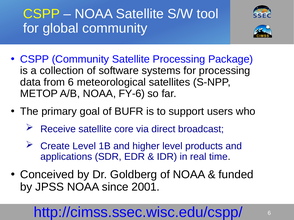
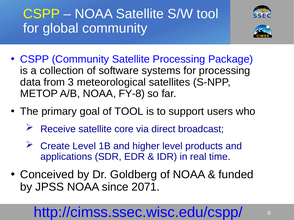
from 6: 6 -> 3 (71, 82)
FY-6: FY-6 -> FY-8 (132, 94)
of BUFR: BUFR -> TOOL (129, 112)
2001: 2001 -> 2071 (146, 187)
